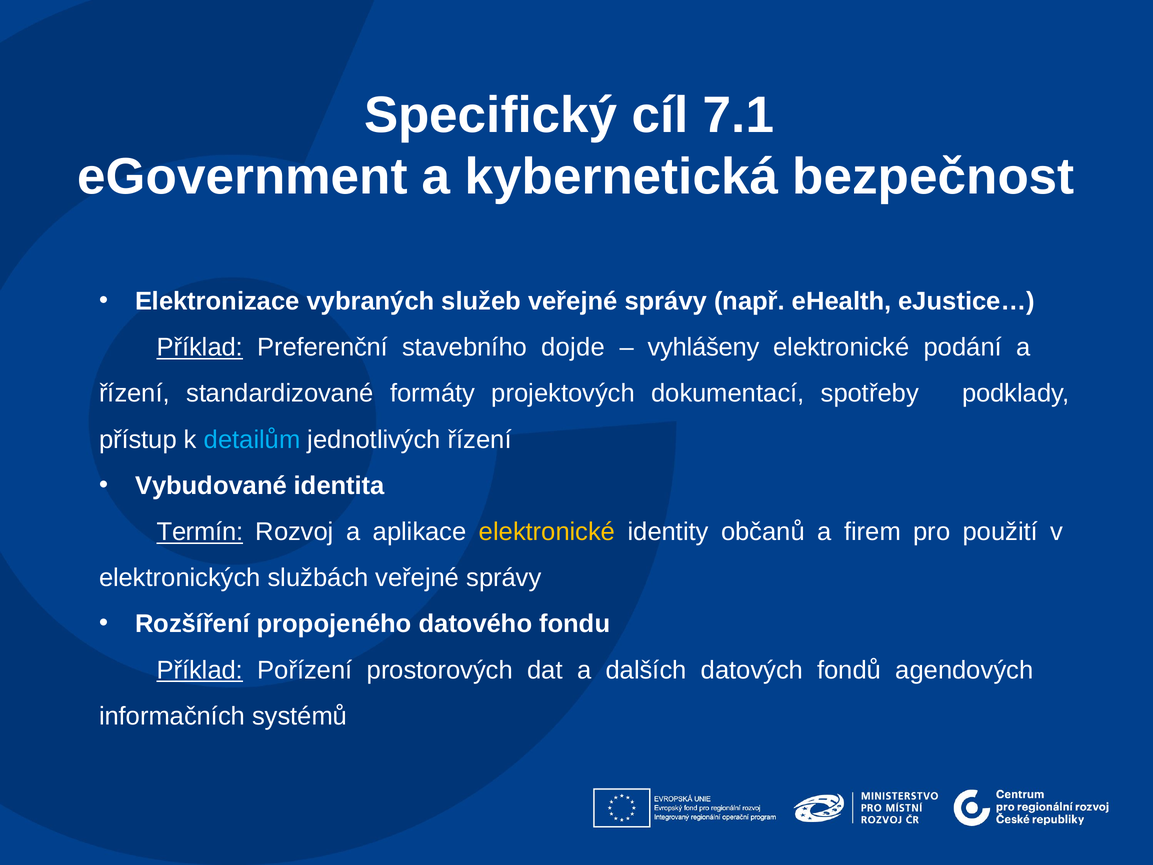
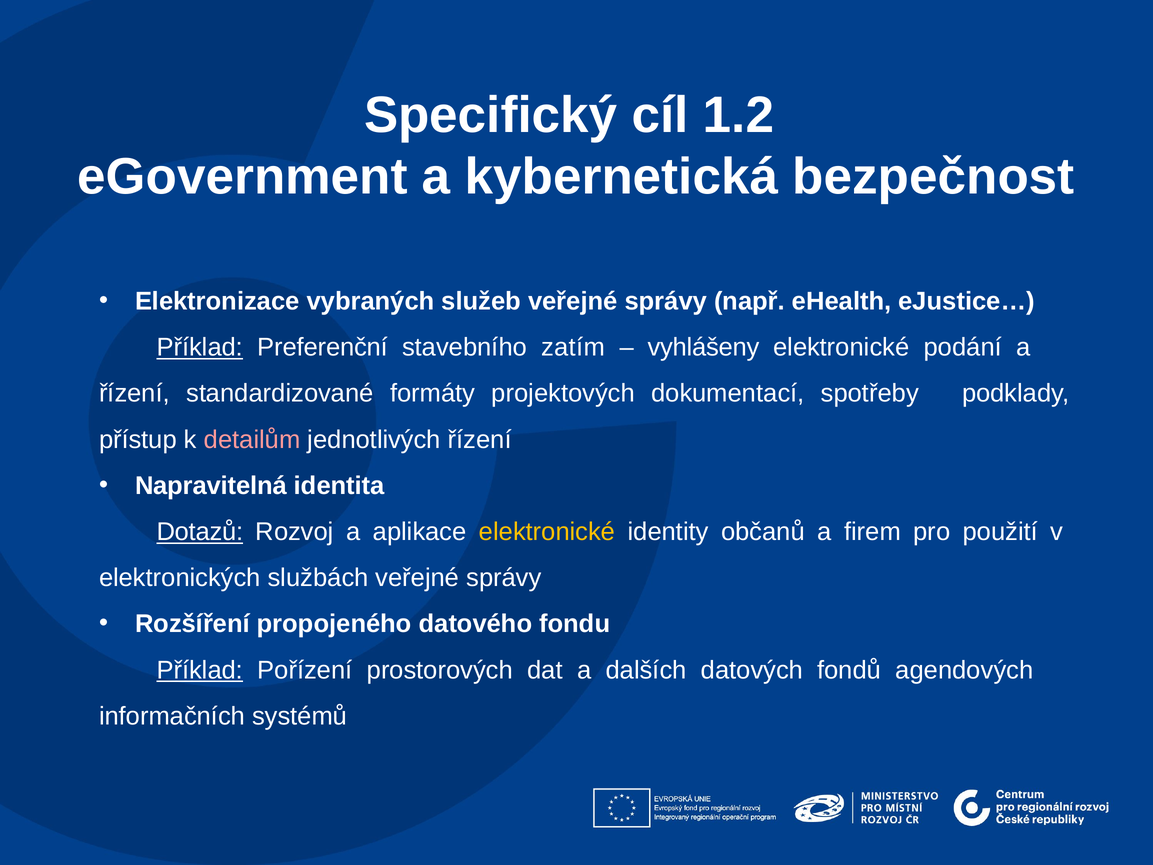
7.1: 7.1 -> 1.2 (739, 115)
dojde: dojde -> zatím (573, 347)
detailům colour: light blue -> pink (252, 439)
Vybudované: Vybudované -> Napravitelná (211, 486)
Termín: Termín -> Dotazů (200, 532)
